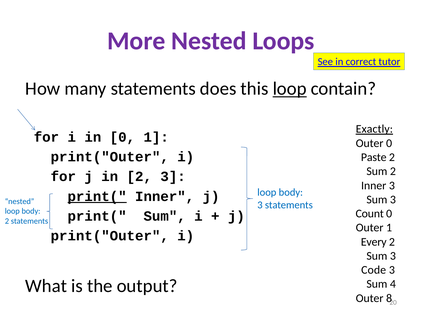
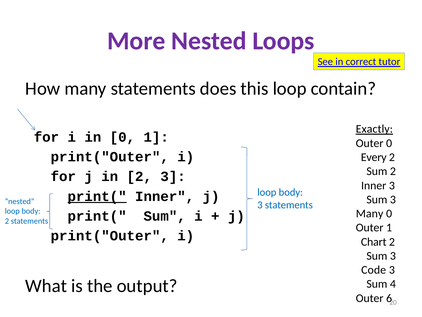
loop underline: present -> none (290, 89)
Paste: Paste -> Every (374, 157)
Count: Count -> Many (370, 213)
Every: Every -> Chart (374, 241)
8: 8 -> 6 (389, 298)
